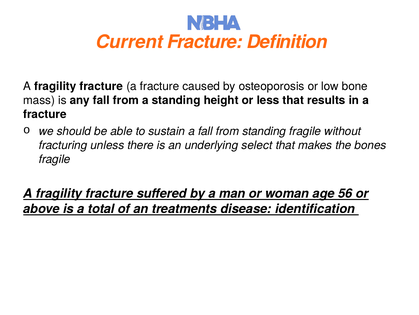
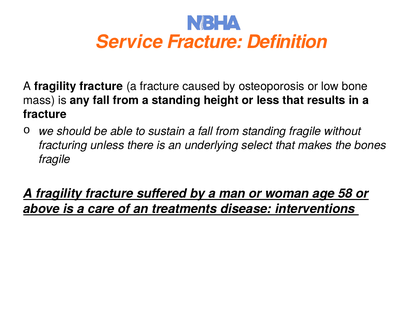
Current: Current -> Service (129, 42)
56: 56 -> 58 (345, 193)
total: total -> care (101, 209)
identification: identification -> interventions (315, 209)
